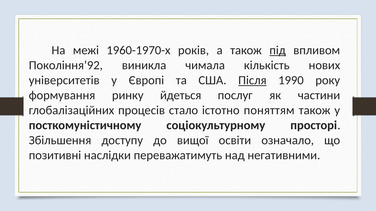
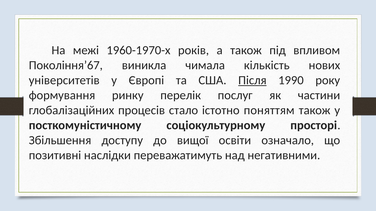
під underline: present -> none (278, 50)
Покоління’92: Покоління’92 -> Покоління’67 (66, 65)
йдеться: йдеться -> перелік (181, 96)
